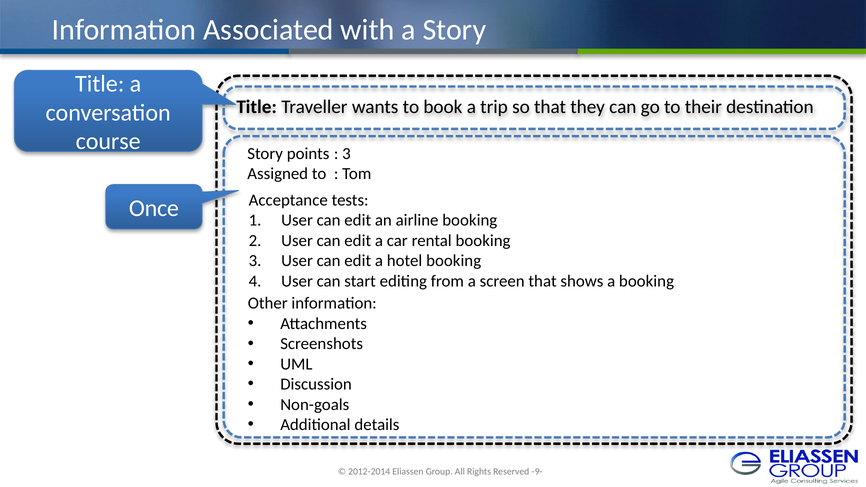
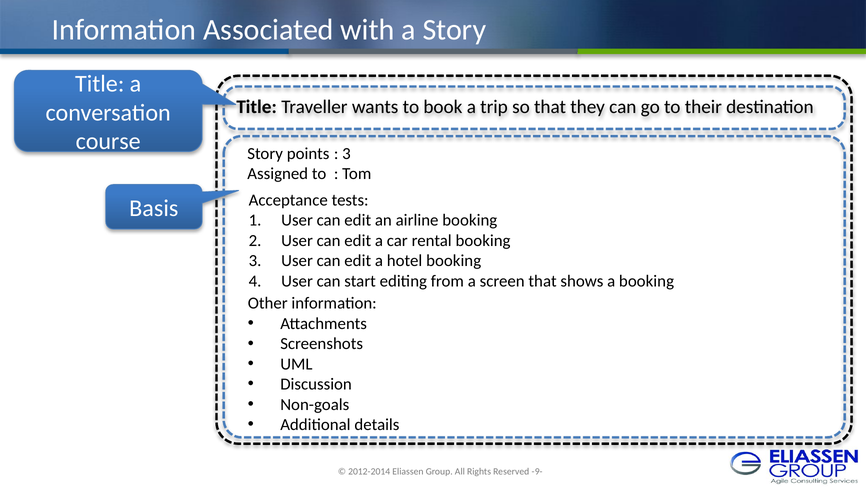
Once: Once -> Basis (154, 208)
